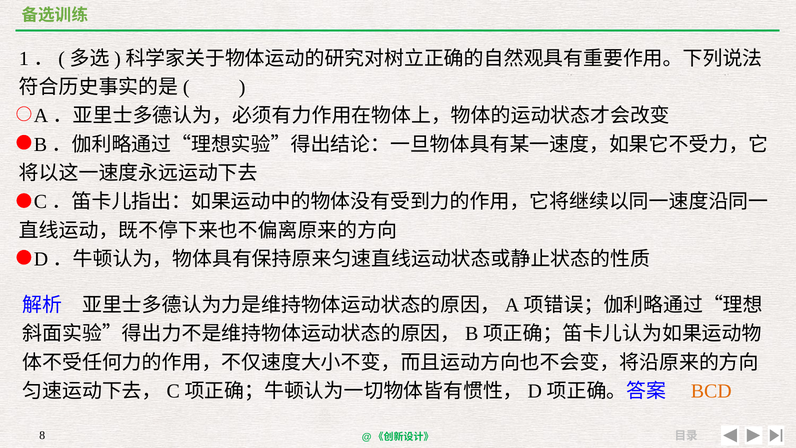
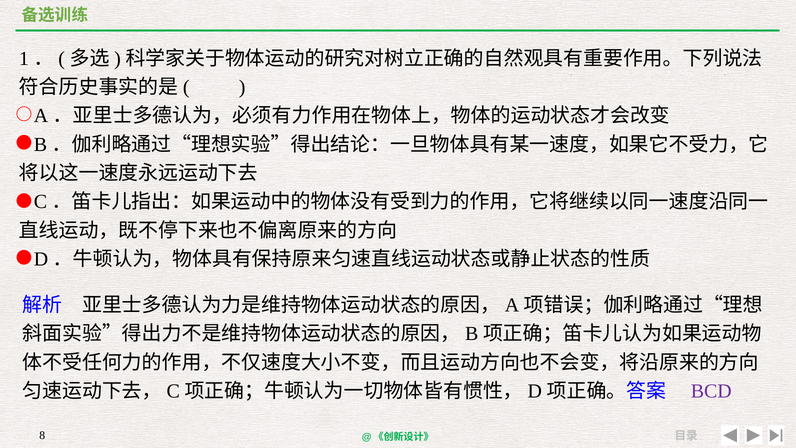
BCD colour: orange -> purple (711, 391)
